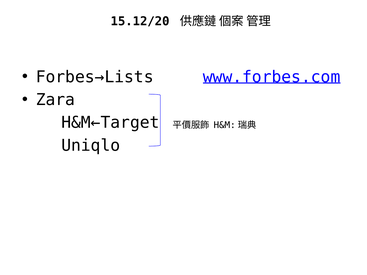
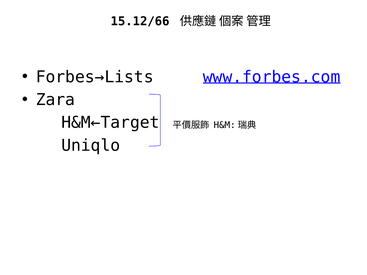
15.12/20: 15.12/20 -> 15.12/66 (140, 21)
